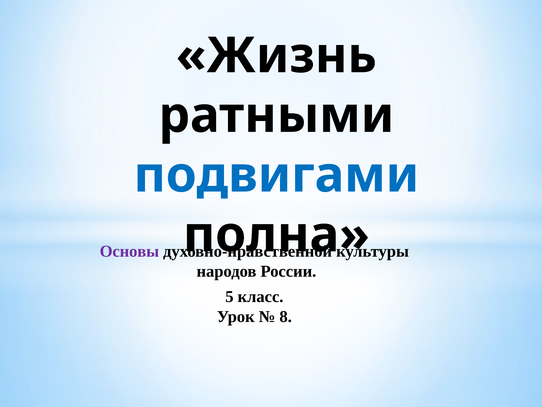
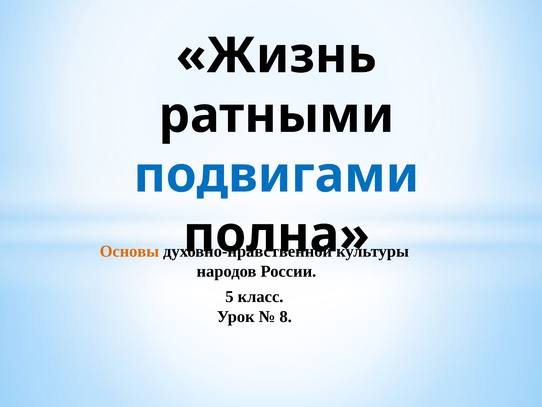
Основы colour: purple -> orange (129, 251)
